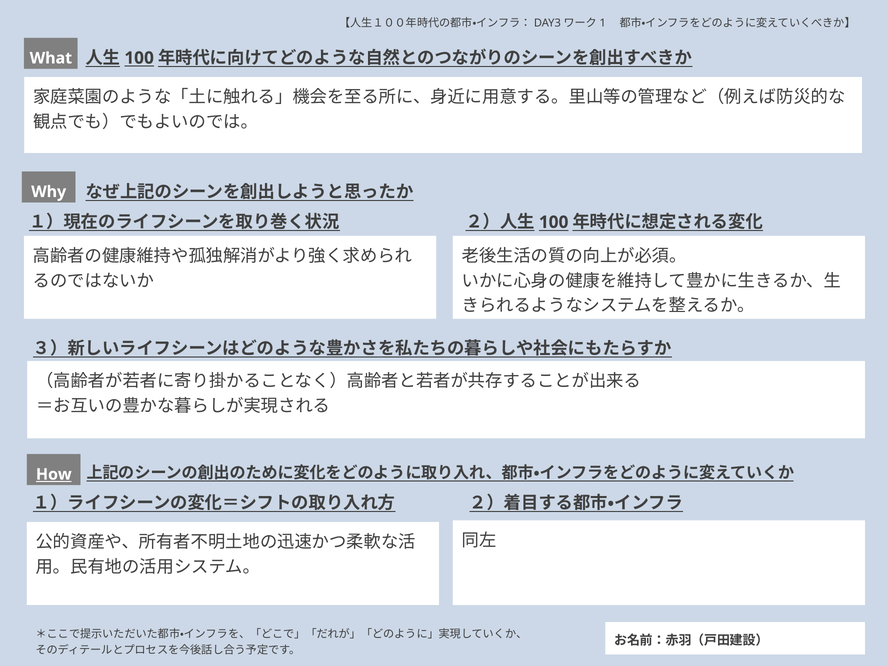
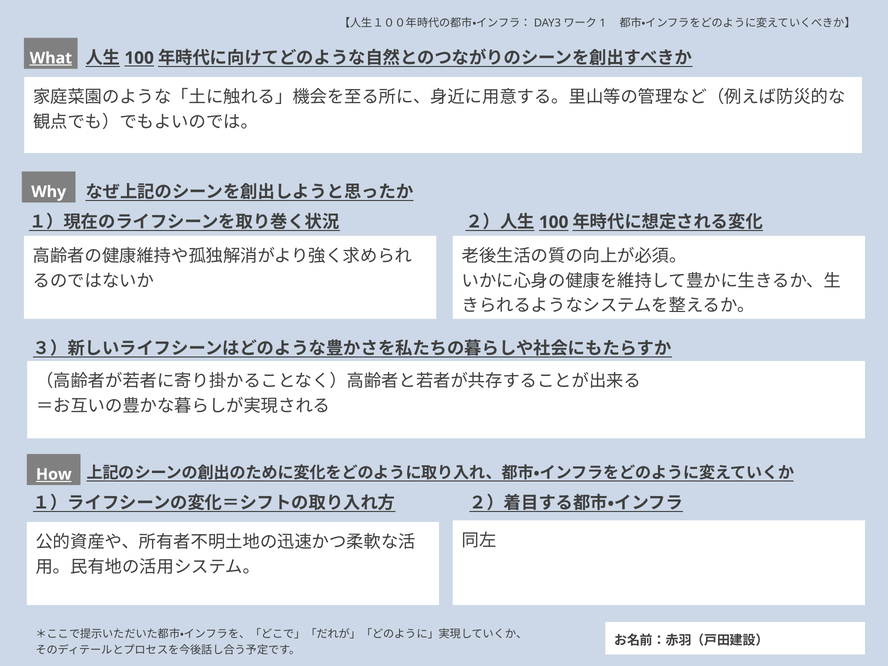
What underline: none -> present (51, 58)
